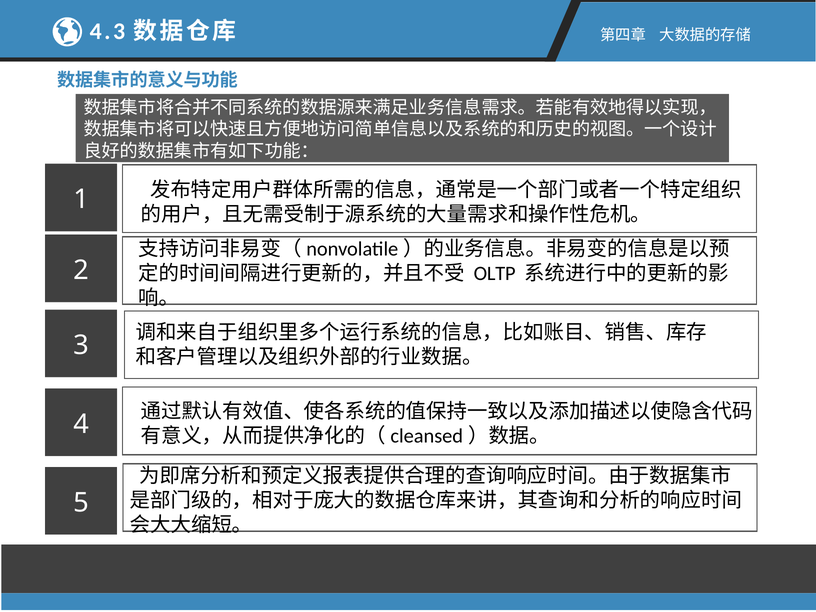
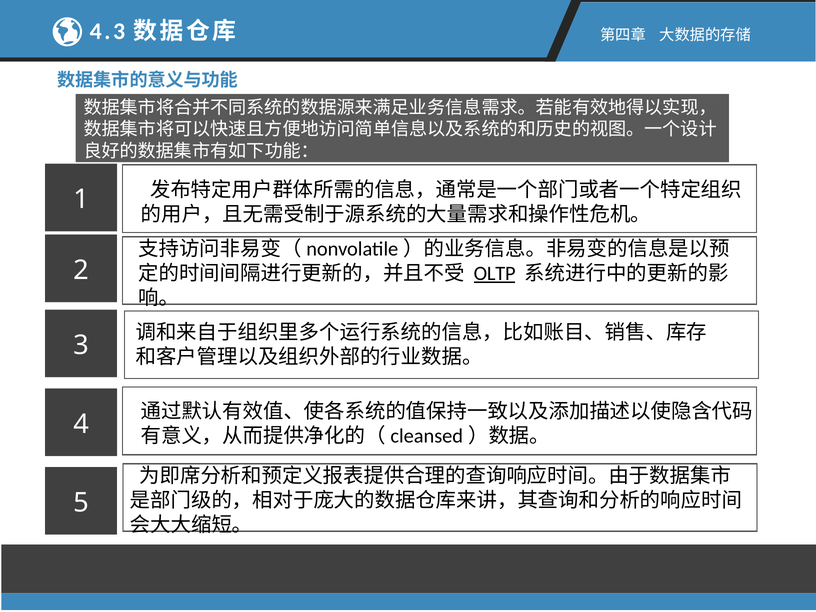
OLTP underline: none -> present (495, 273)
